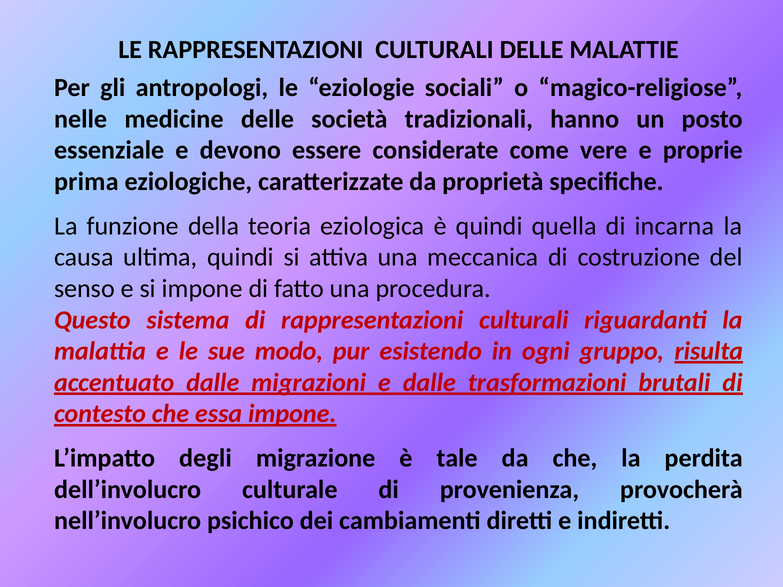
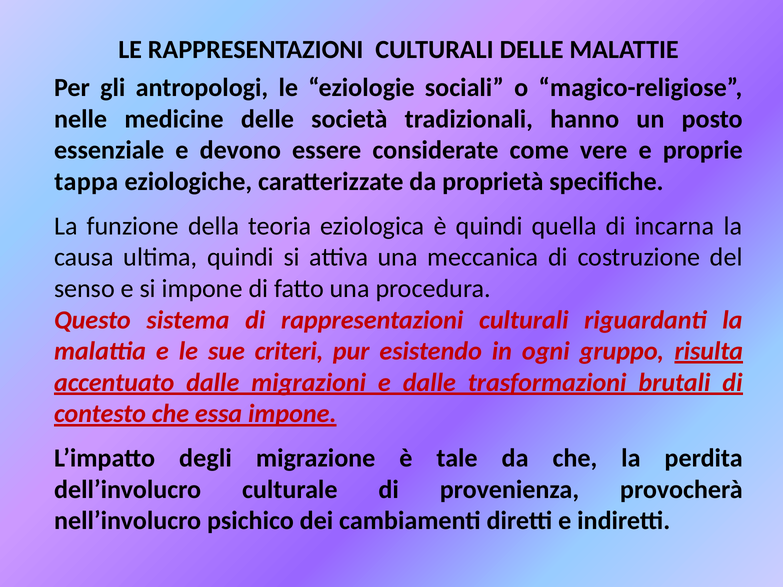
prima: prima -> tappa (86, 182)
modo: modo -> criteri (289, 351)
